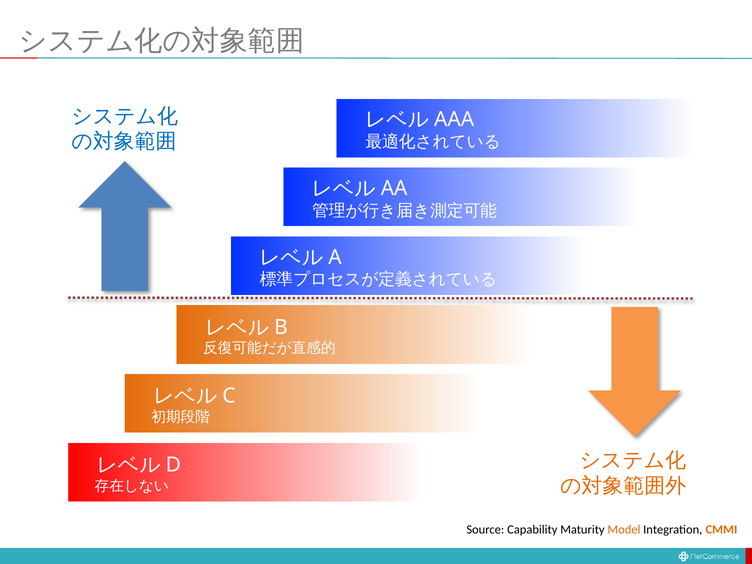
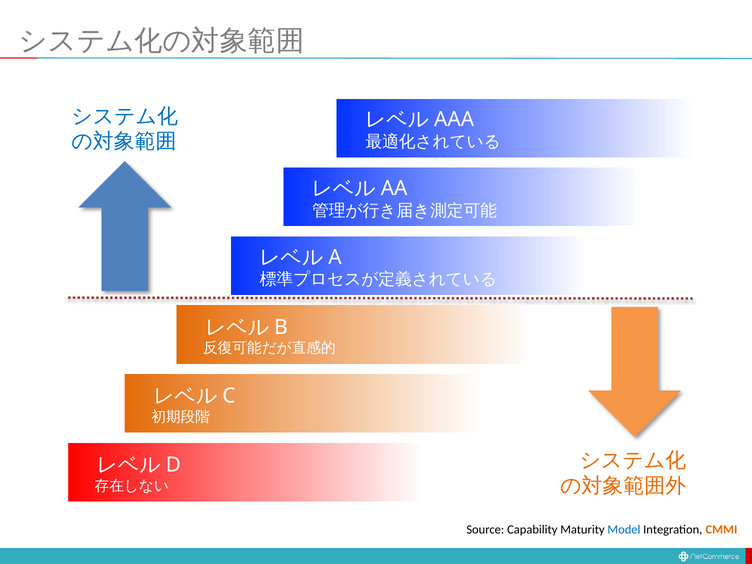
Model colour: orange -> blue (624, 530)
